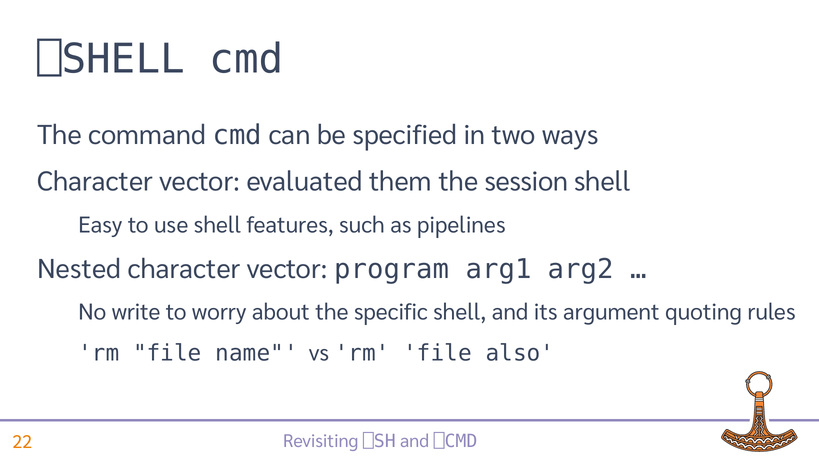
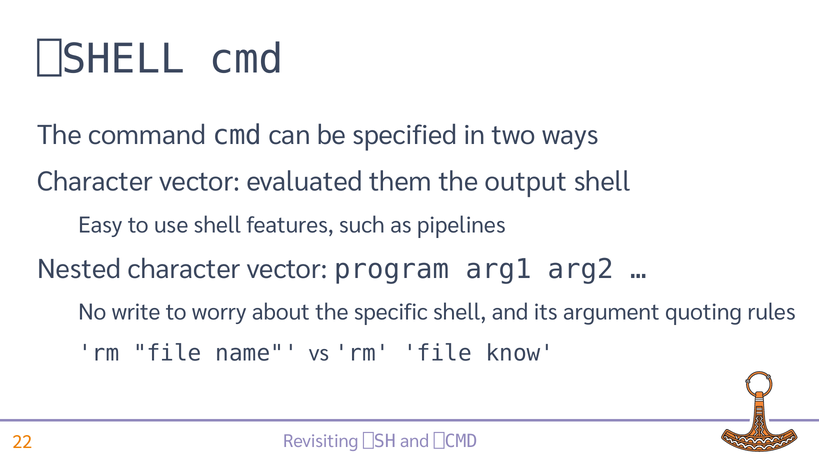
session: session -> output (526, 182)
also: also -> know (520, 354)
